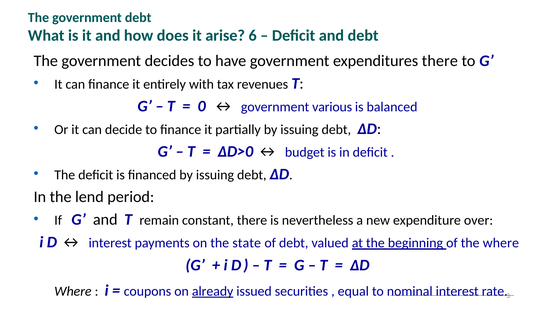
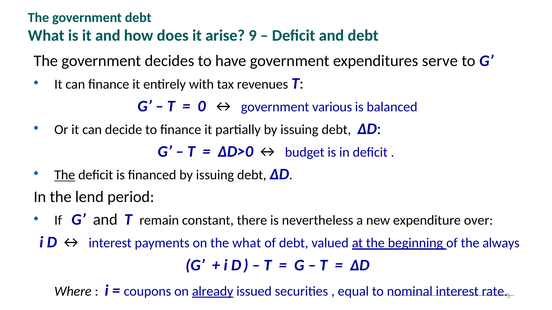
6: 6 -> 9 (253, 36)
expenditures there: there -> serve (440, 61)
The underline: none -> present (65, 175)
the state: state -> what (247, 243)
the where: where -> always (501, 243)
